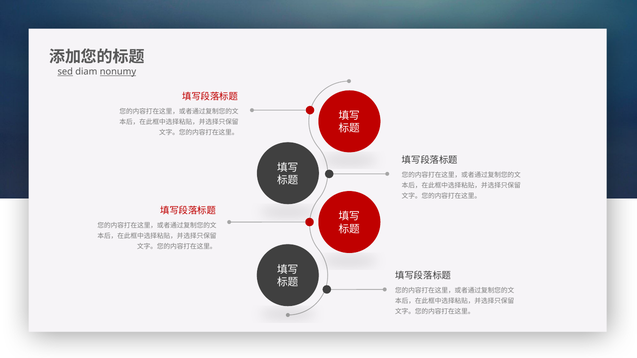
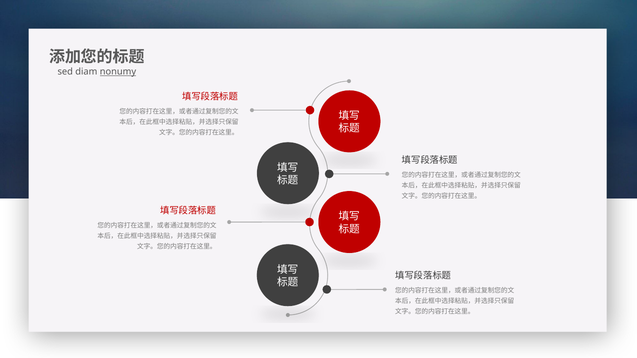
sed underline: present -> none (65, 72)
